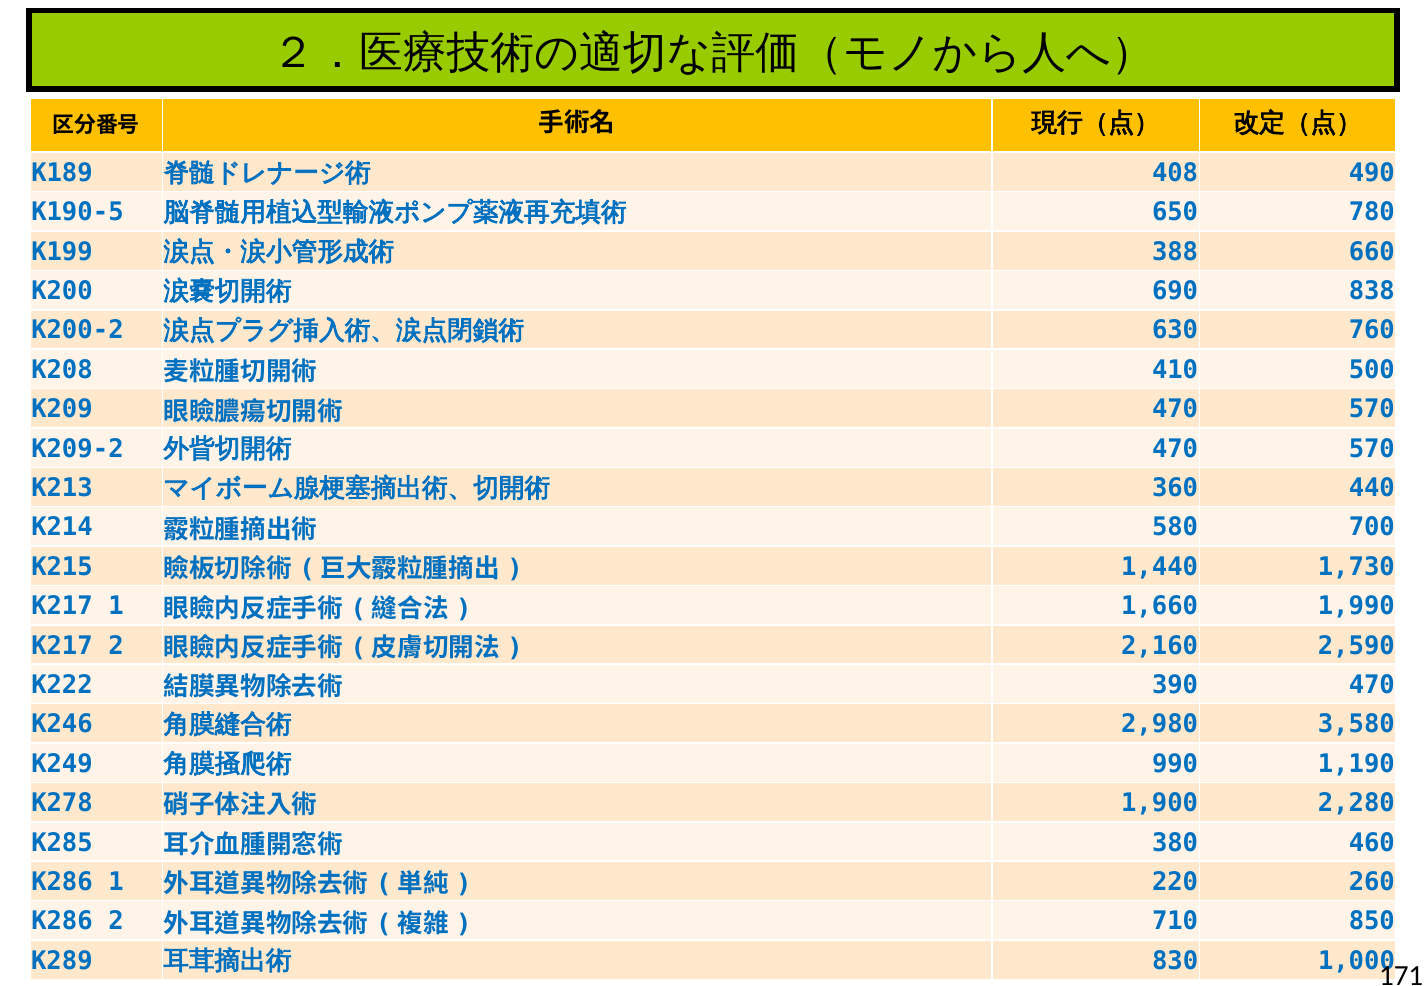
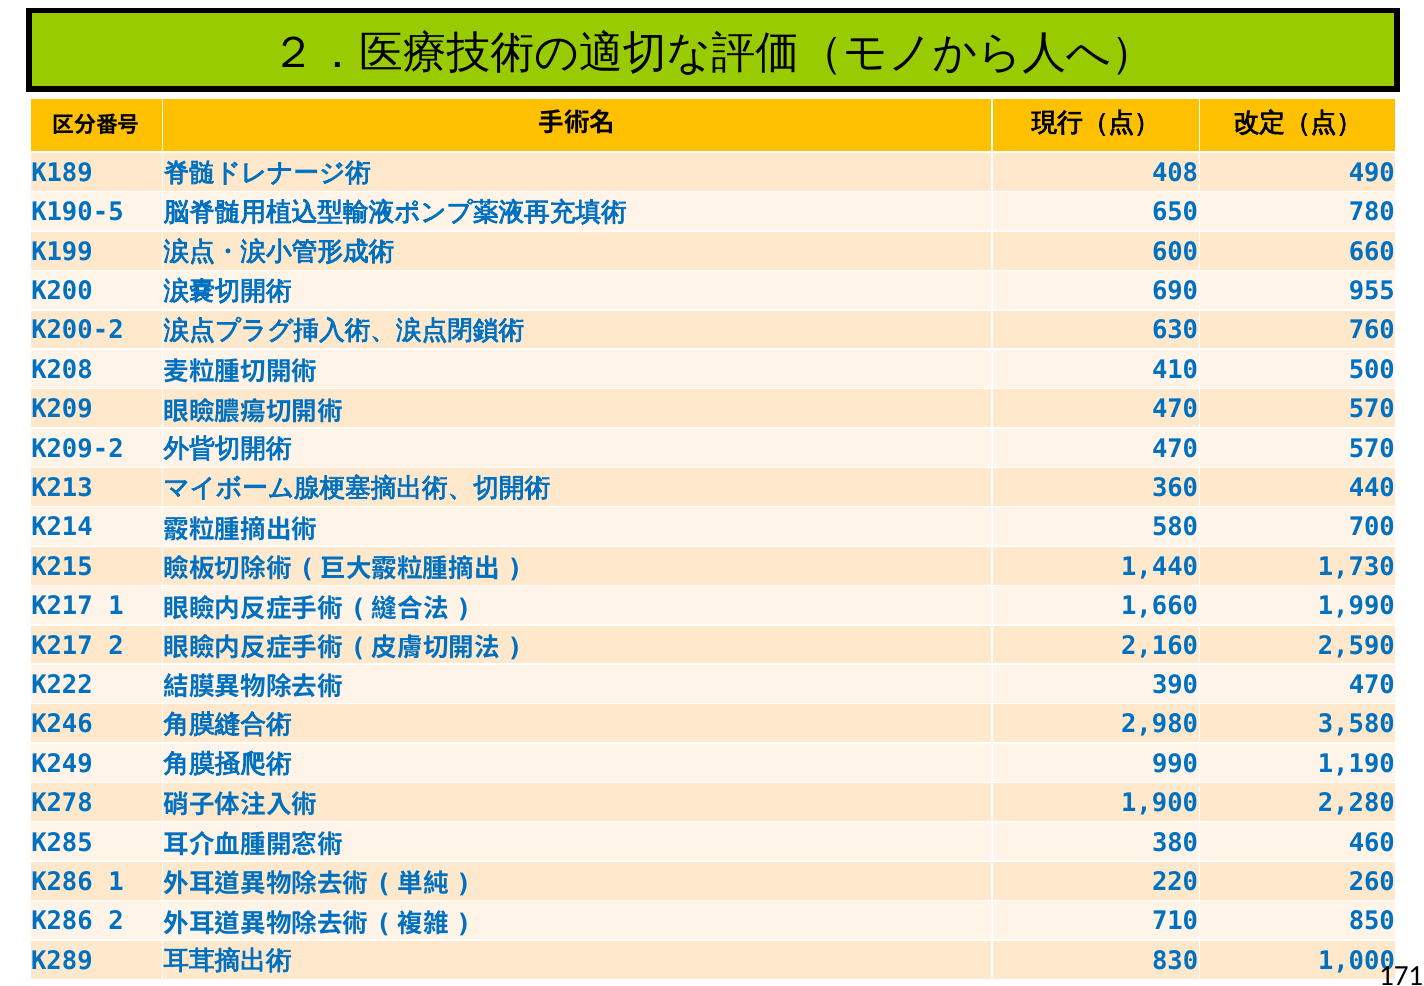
388: 388 -> 600 (1175, 252)
838: 838 -> 955 (1372, 291)
